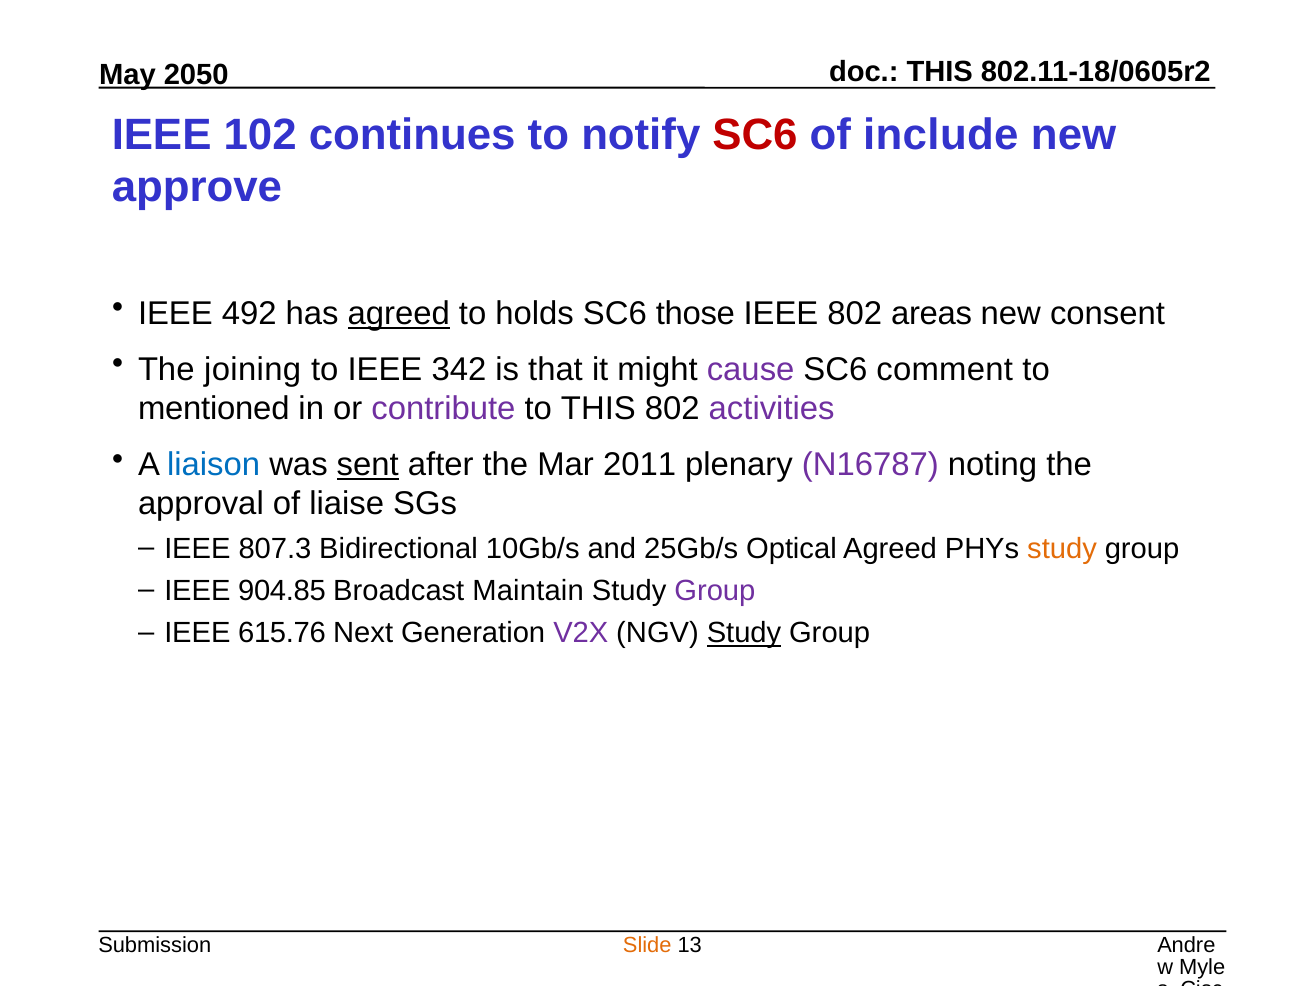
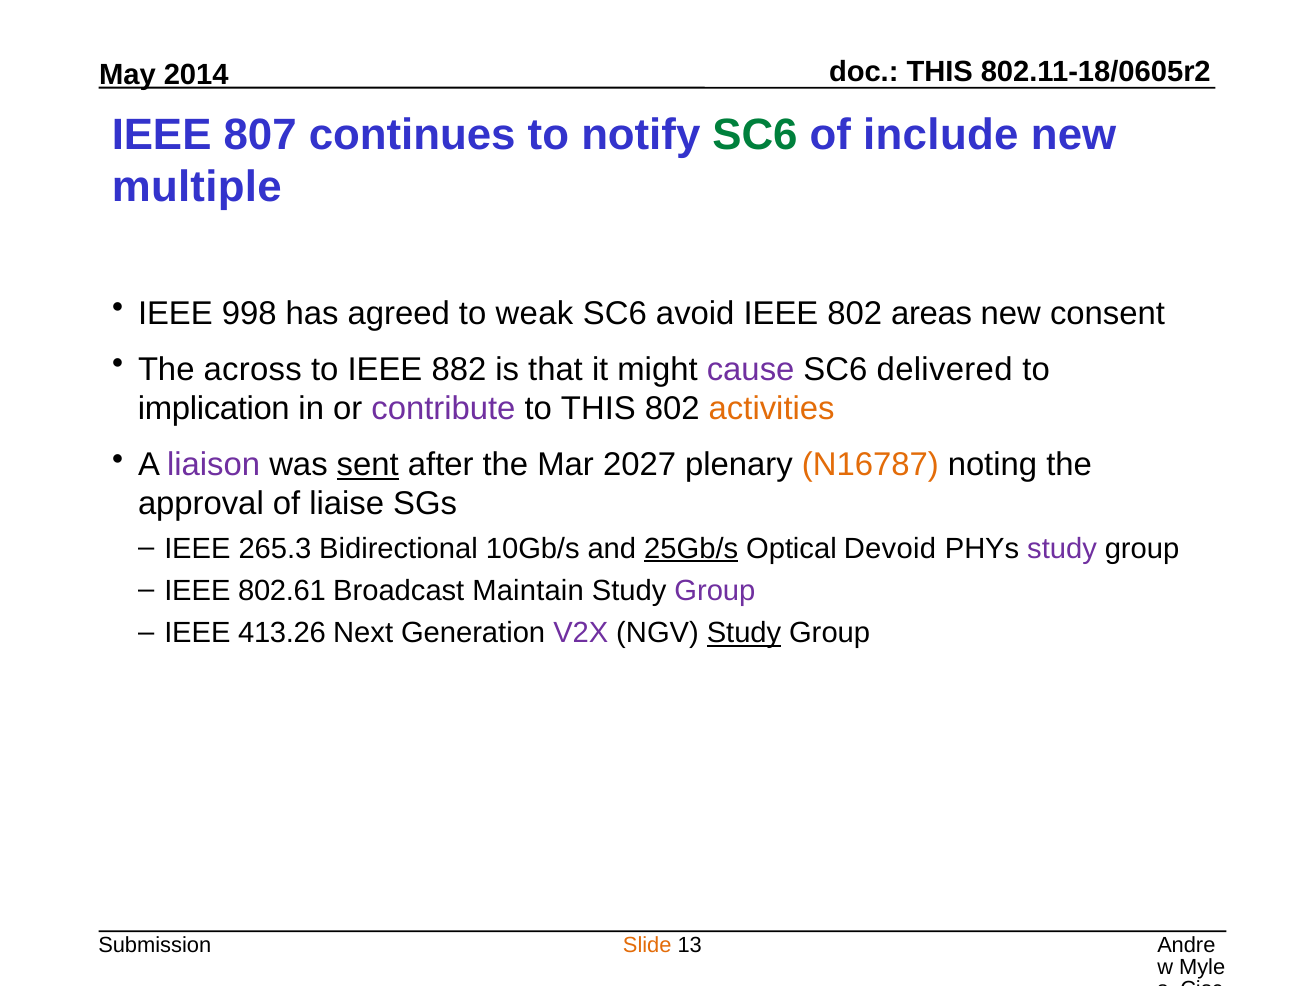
2050: 2050 -> 2014 (196, 75)
102: 102 -> 807 (260, 135)
SC6 colour: red -> green (755, 135)
approve: approve -> multiple (197, 187)
492: 492 -> 998 (249, 313)
agreed underline: present -> none (399, 313)
holds: holds -> weak (534, 313)
those: those -> avoid (695, 313)
joining: joining -> across (253, 369)
342: 342 -> 882 (459, 369)
comment: comment -> delivered (945, 369)
mentioned: mentioned -> implication (214, 409)
activities colour: purple -> orange (772, 409)
liaison colour: blue -> purple (214, 464)
2011: 2011 -> 2027 (640, 464)
N16787 colour: purple -> orange (870, 464)
807.3: 807.3 -> 265.3 (275, 548)
25Gb/s underline: none -> present (691, 548)
Optical Agreed: Agreed -> Devoid (890, 548)
study colour: orange -> purple (1062, 548)
904.85: 904.85 -> 802.61 (282, 590)
615.76: 615.76 -> 413.26 (282, 633)
